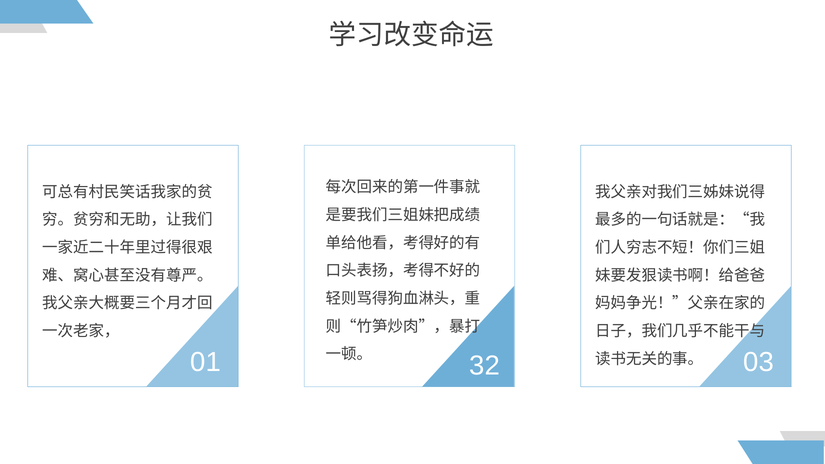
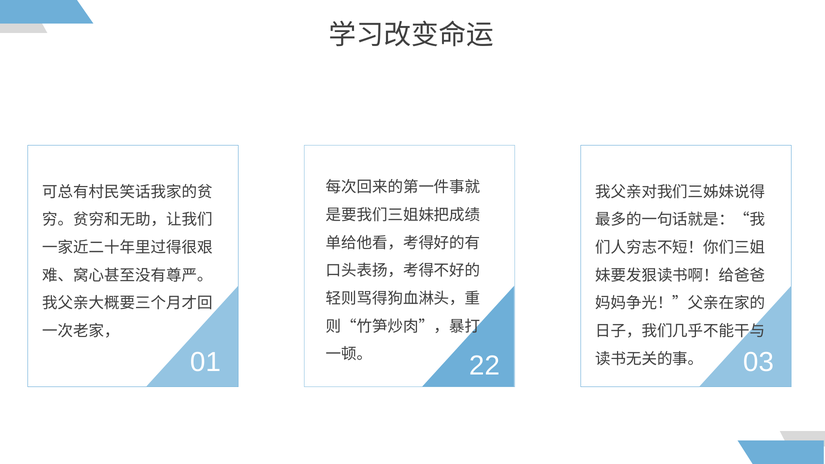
32: 32 -> 22 (485, 366)
